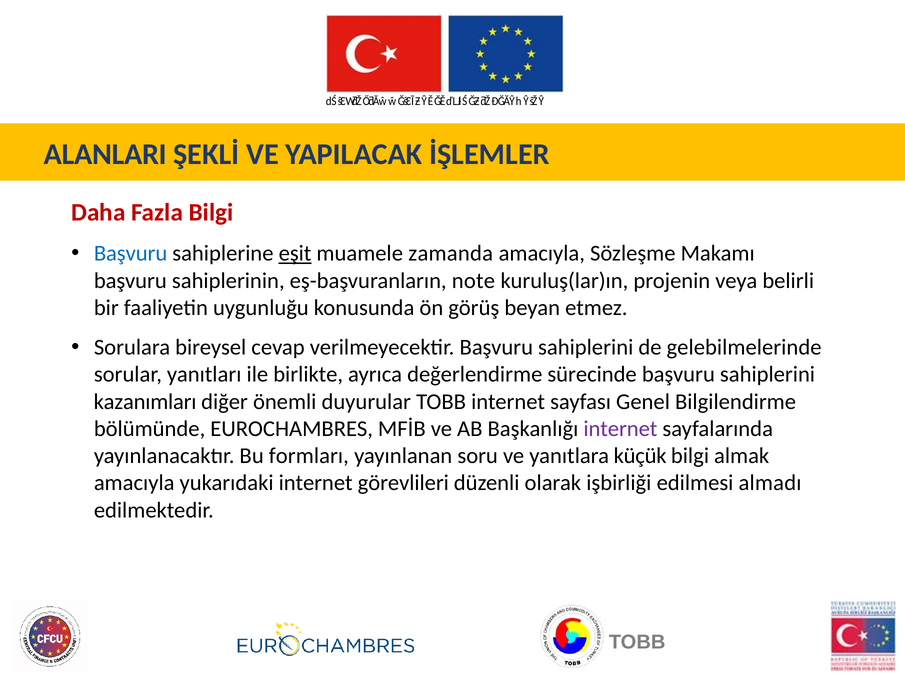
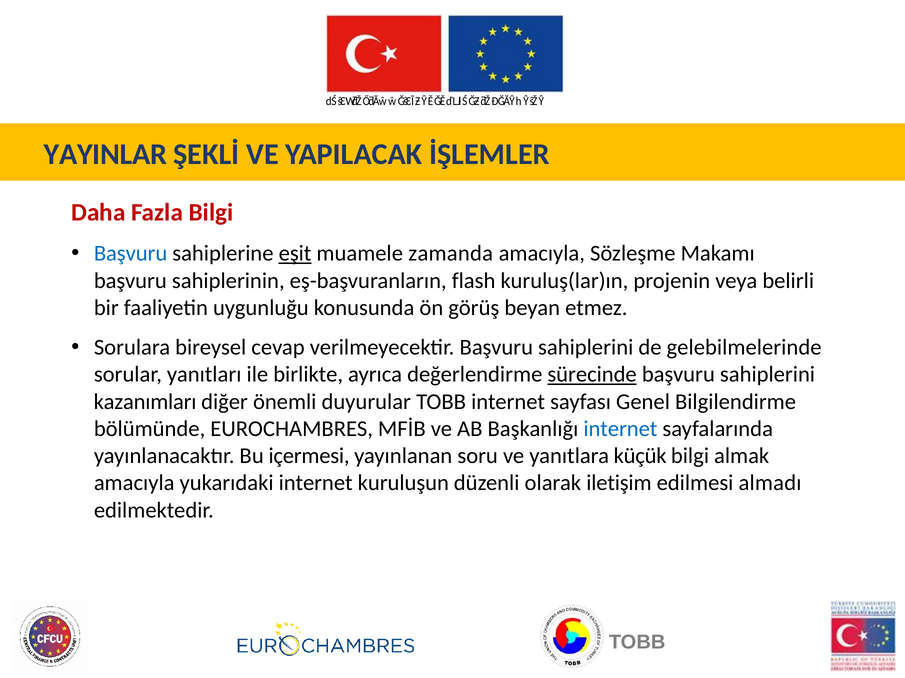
ALANLARI: ALANLARI -> YAYINLAR (105, 154)
note: note -> flash (474, 281)
sürecinde underline: none -> present (592, 375)
internet colour: purple -> blue (620, 429)
formları: formları -> içermesi (309, 456)
görevlileri: görevlileri -> kuruluşun (403, 484)
işbirliği: işbirliği -> iletişim (619, 484)
